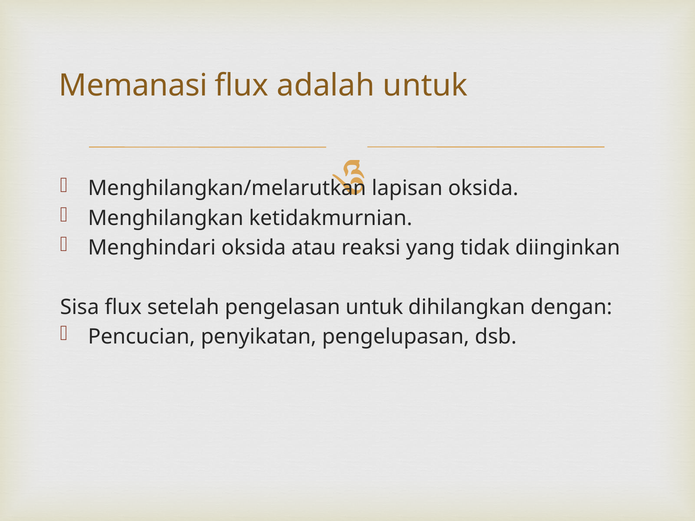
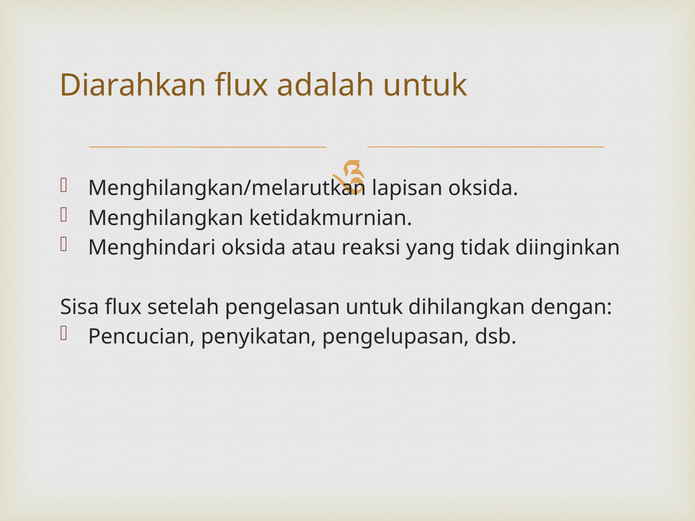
Memanasi: Memanasi -> Diarahkan (133, 86)
